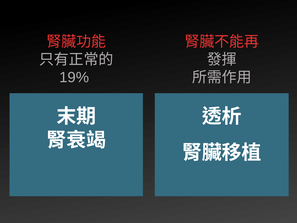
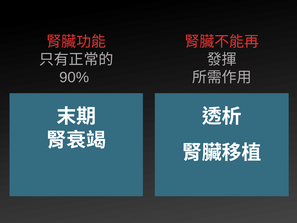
19%: 19% -> 90% (74, 77)
